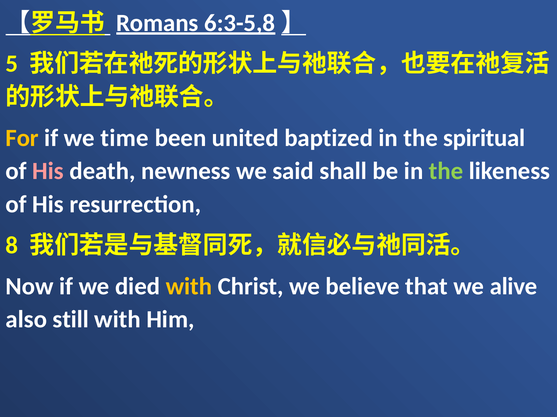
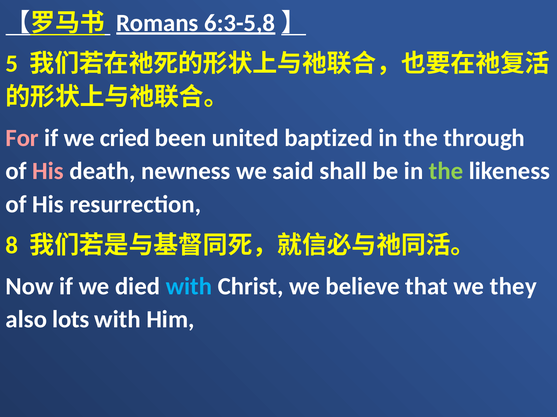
For colour: yellow -> pink (22, 138)
time: time -> cried (125, 138)
spiritual: spiritual -> through (484, 138)
with colour: yellow -> light blue (189, 287)
alive: alive -> they (513, 287)
still: still -> lots (71, 320)
